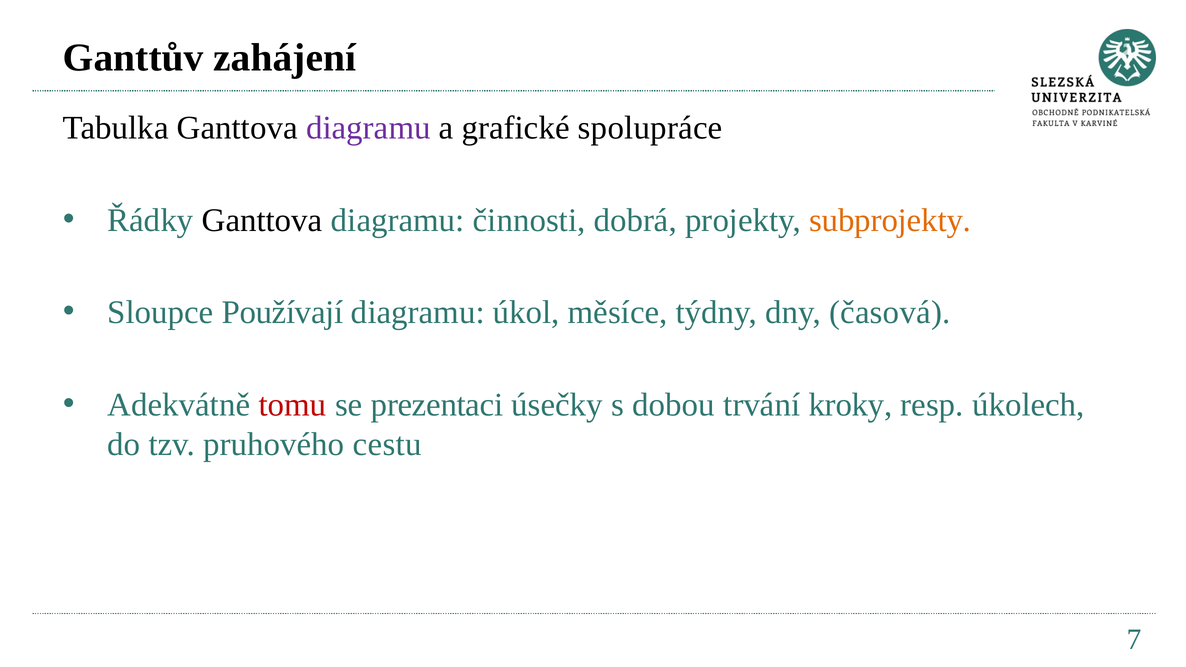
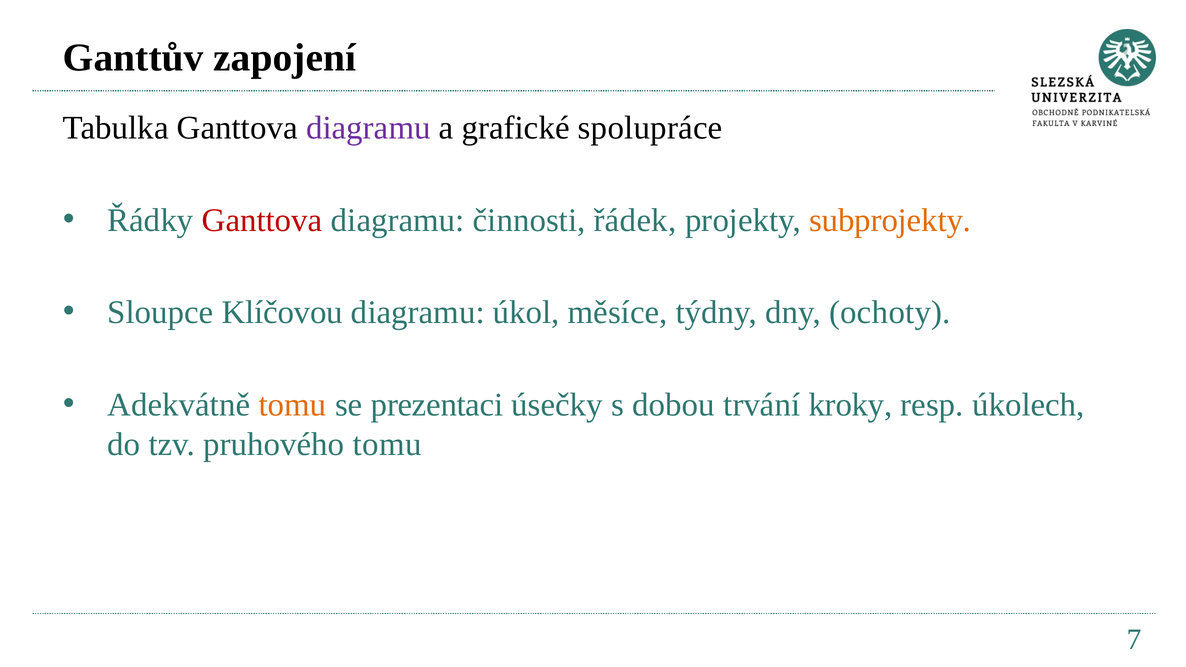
zahájení: zahájení -> zapojení (285, 58)
Ganttova colour: black -> red (262, 220)
dobrá: dobrá -> řádek (635, 220)
Používají: Používají -> Klíčovou (282, 313)
časová: časová -> ochoty (890, 313)
tomu colour: red -> orange (293, 405)
pruhového cestu: cestu -> tomu (387, 444)
